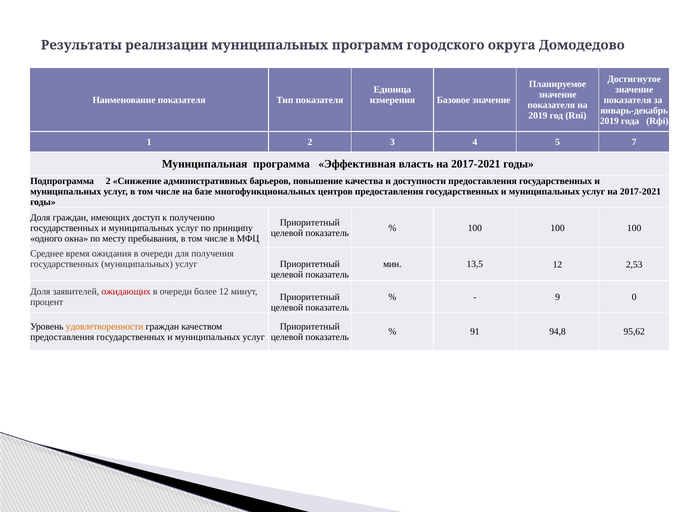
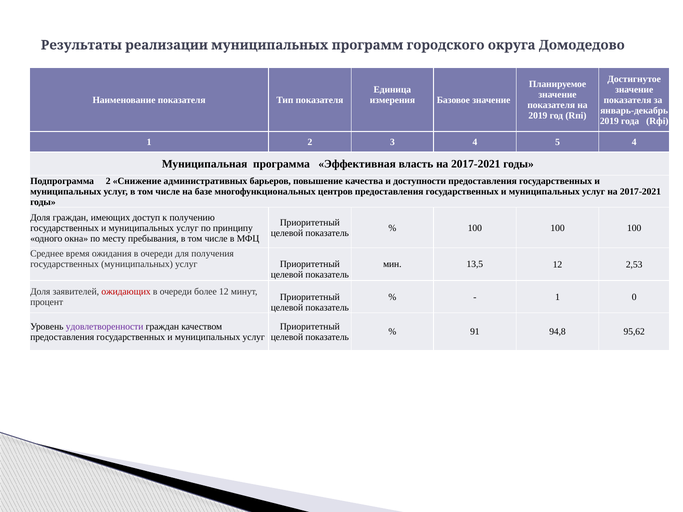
5 7: 7 -> 4 (634, 142)
9: 9 -> 1 (558, 297)
удовлетворенности colour: orange -> purple (105, 327)
